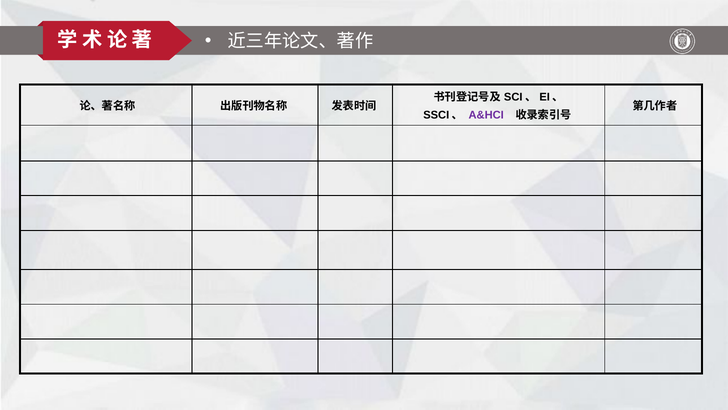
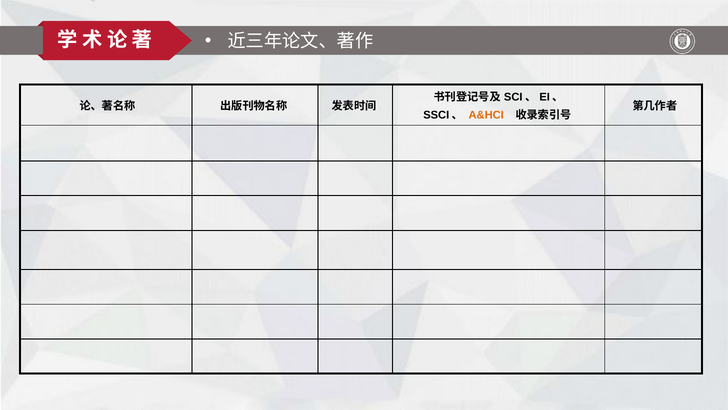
A&HCI colour: purple -> orange (486, 115)
